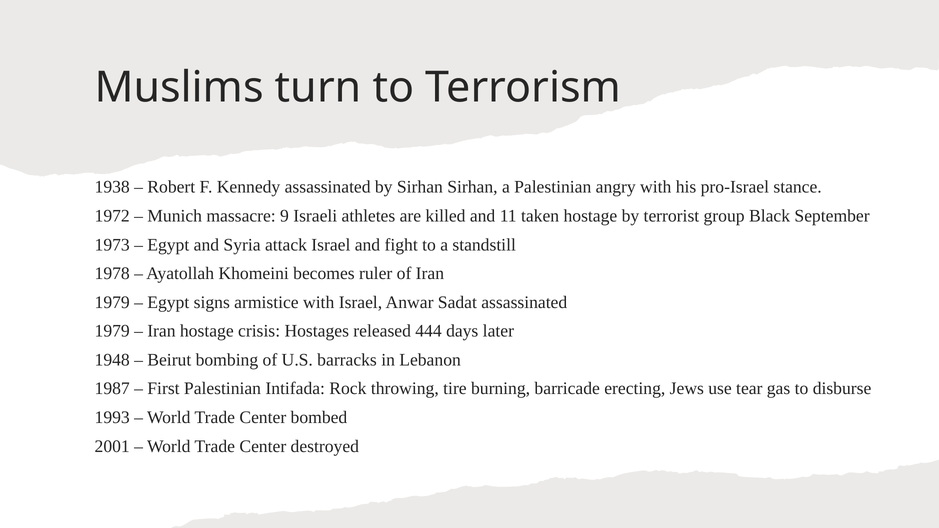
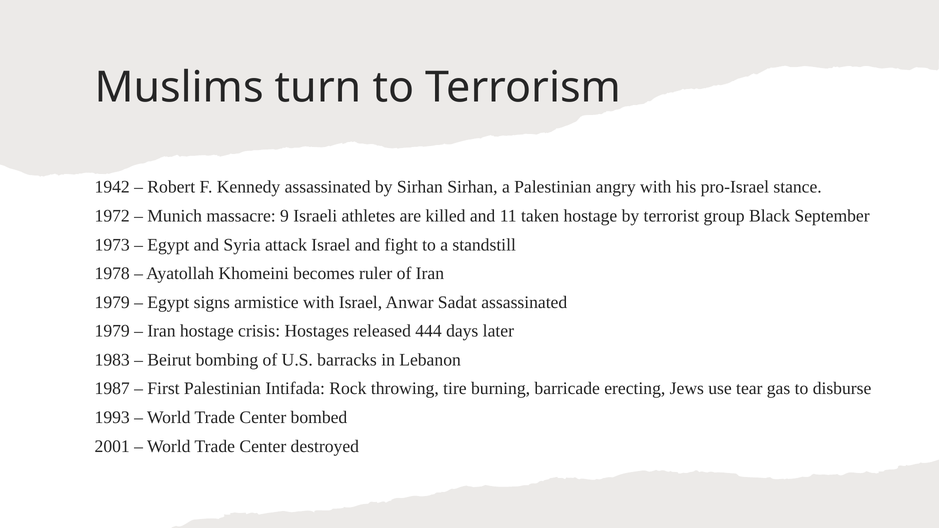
1938: 1938 -> 1942 (112, 187)
1948: 1948 -> 1983 (112, 360)
